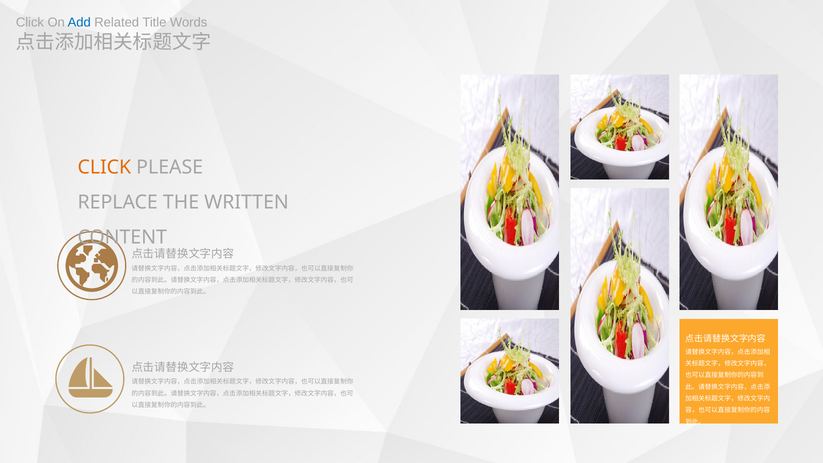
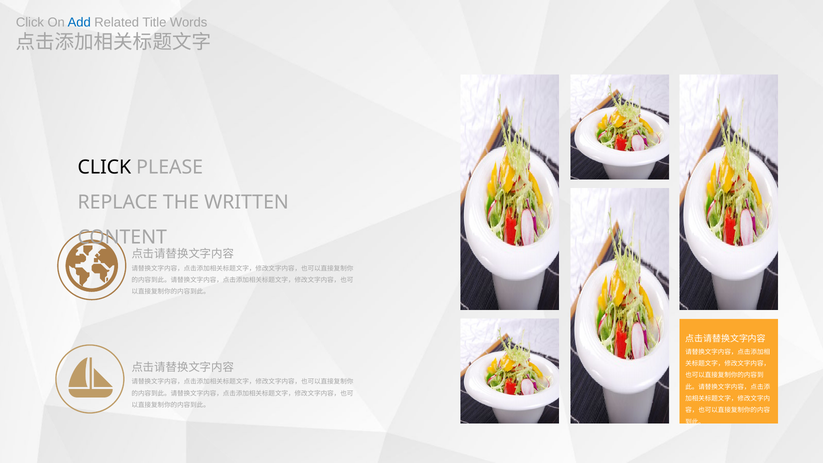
CLICK colour: orange -> black (104, 167)
